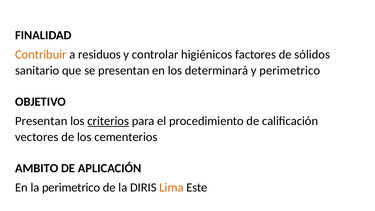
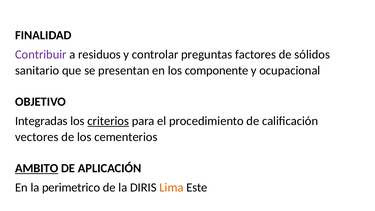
Contribuir colour: orange -> purple (41, 54)
higiénicos: higiénicos -> preguntas (207, 54)
determinará: determinará -> componente (217, 70)
y perimetrico: perimetrico -> ocupacional (290, 70)
Presentan: Presentan -> Integradas (41, 121)
AMBITO underline: none -> present (37, 168)
